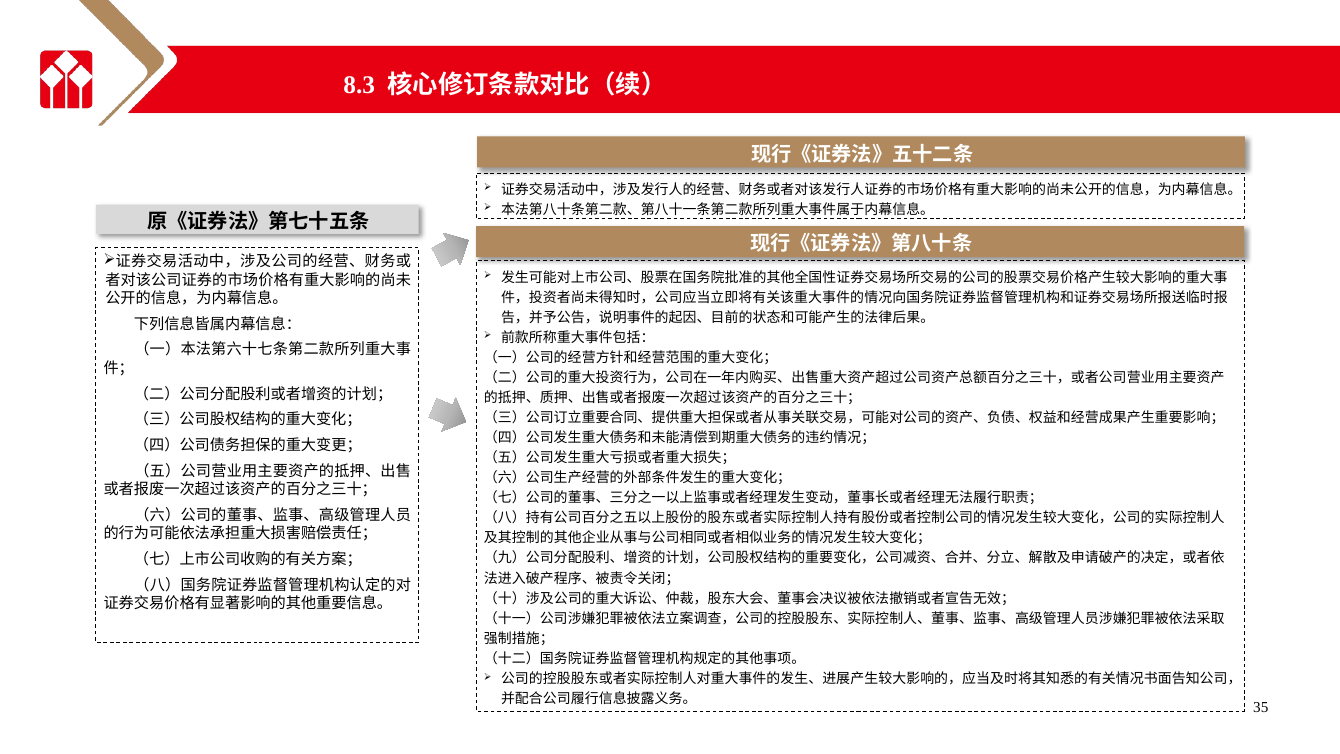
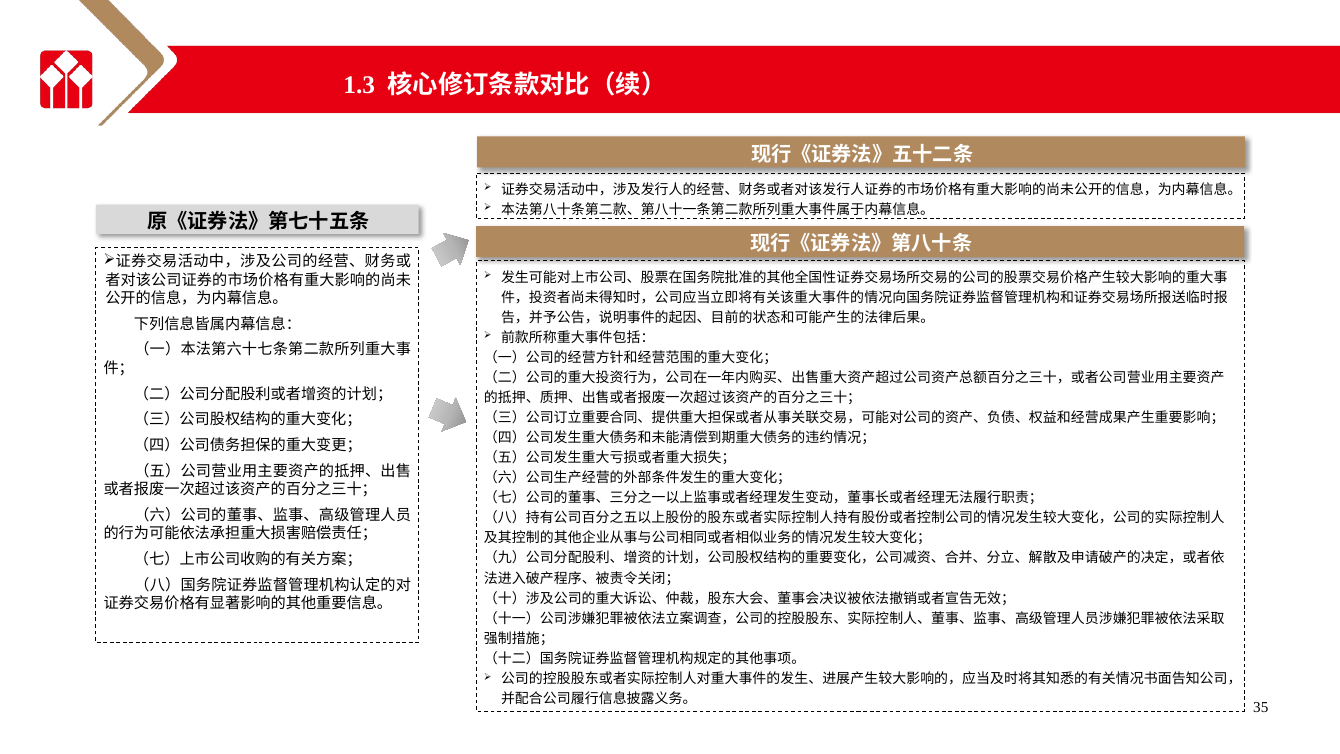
8.3: 8.3 -> 1.3 (359, 85)
